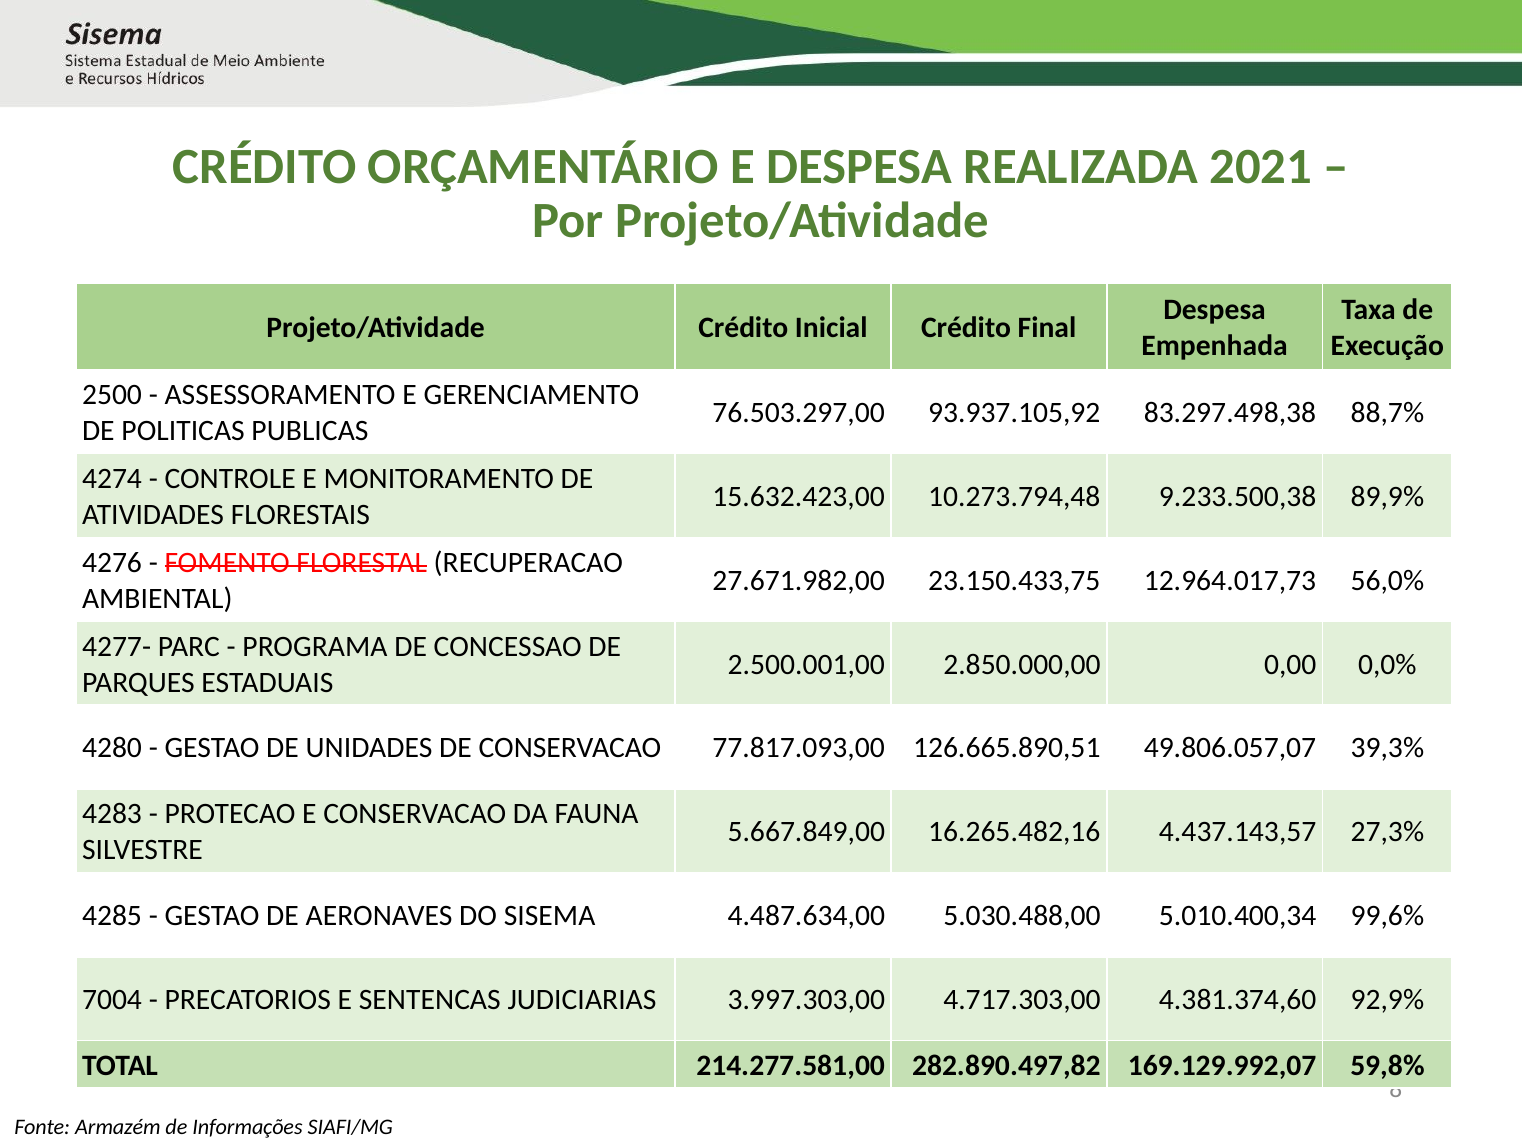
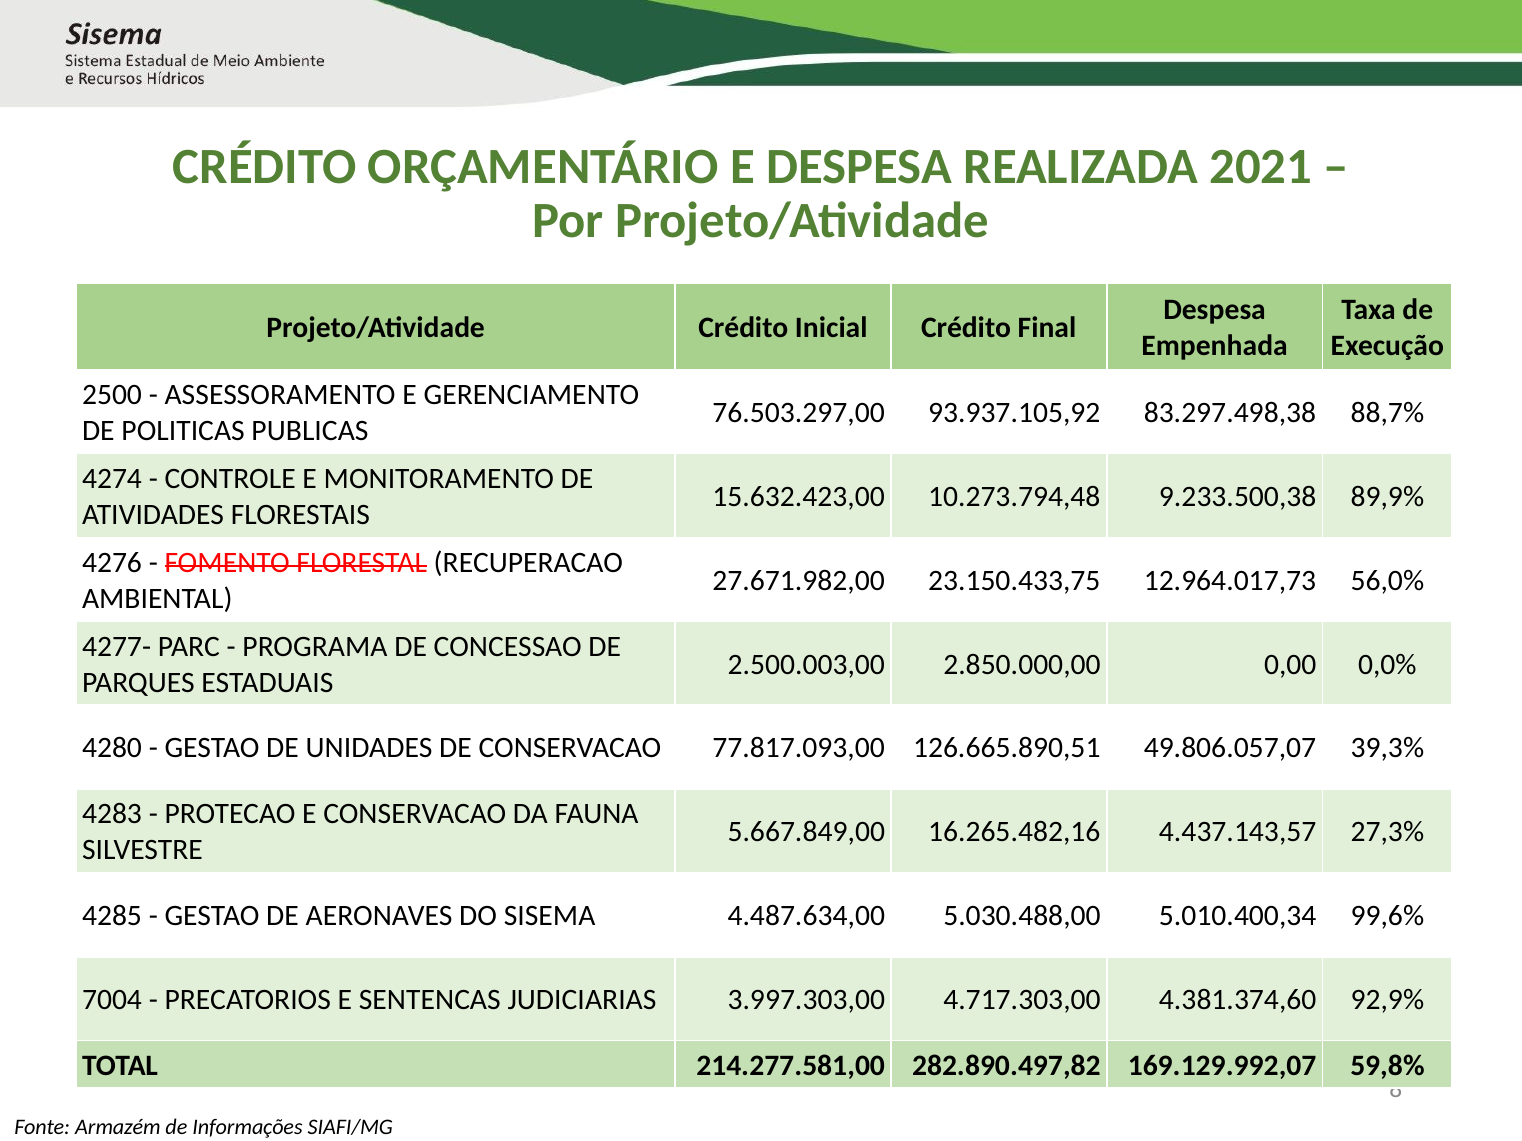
2.500.001,00: 2.500.001,00 -> 2.500.003,00 (806, 665)
